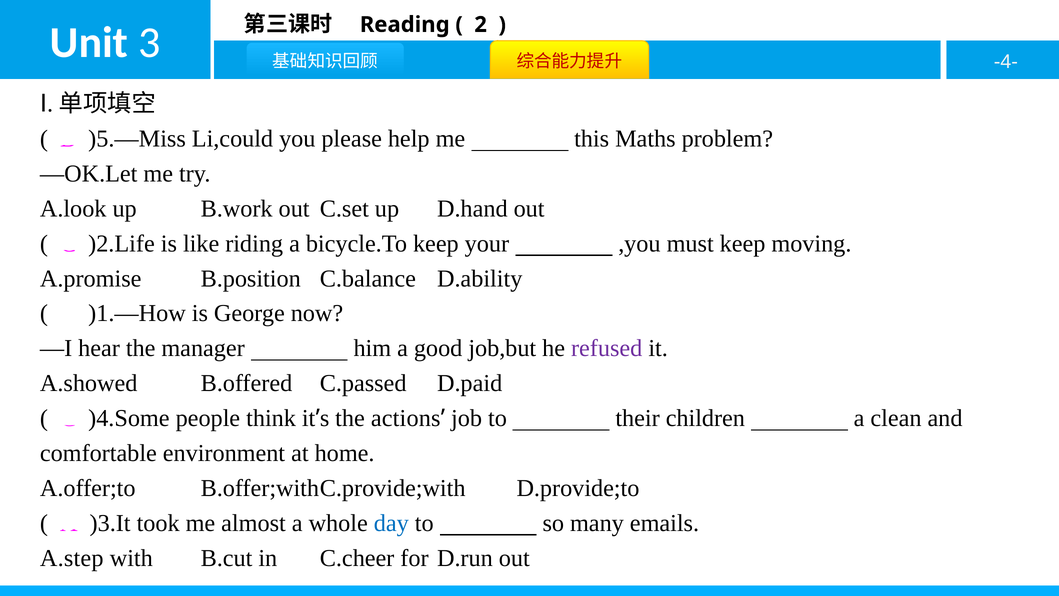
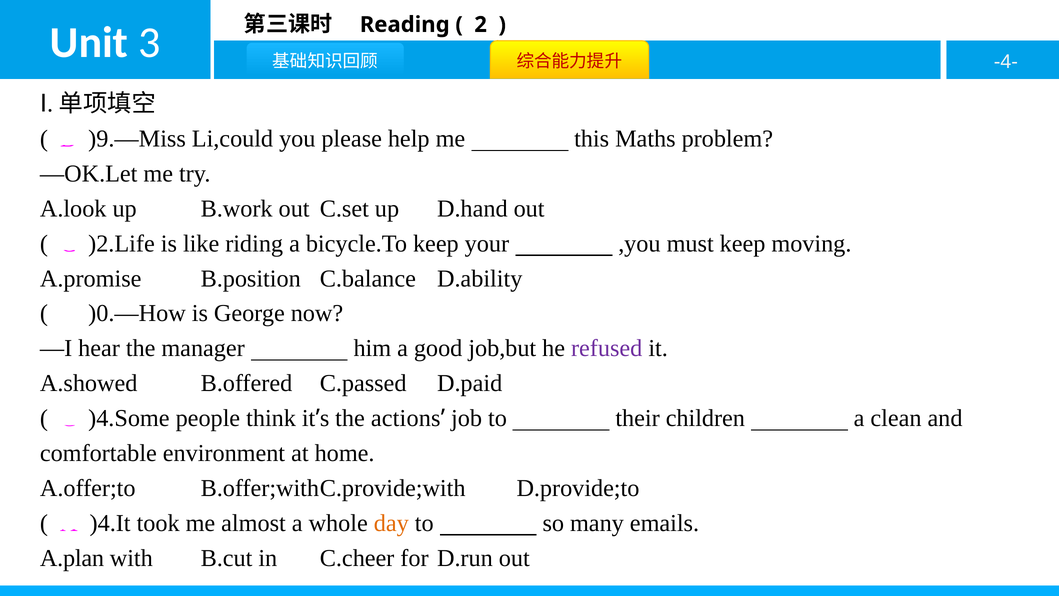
)5.—Miss: )5.—Miss -> )9.—Miss (137, 139)
)1.—How: )1.—How -> )0.—How (137, 313)
)3.It: )3.It -> )4.It (110, 523)
day colour: blue -> orange (391, 523)
A.step: A.step -> A.plan (72, 558)
